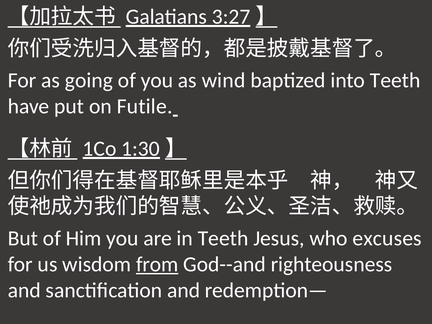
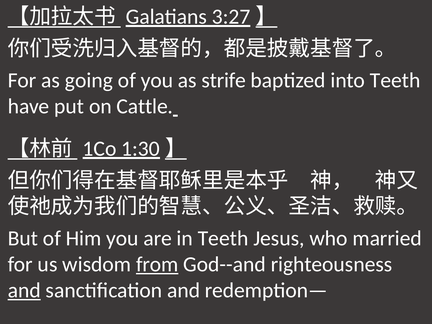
wind: wind -> strife (224, 80)
Futile: Futile -> Cattle (145, 106)
excuses: excuses -> married (387, 238)
and underline: none -> present (24, 290)
